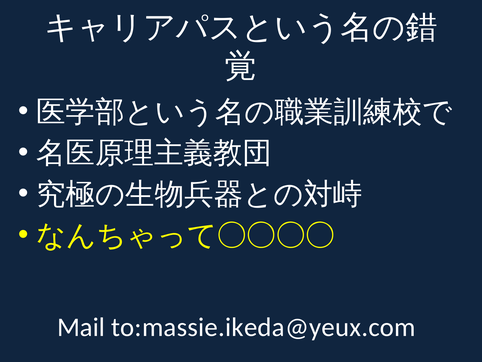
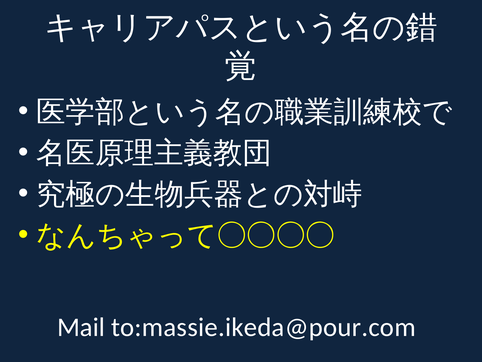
to:massie.ikeda@yeux.com: to:massie.ikeda@yeux.com -> to:massie.ikeda@pour.com (263, 327)
